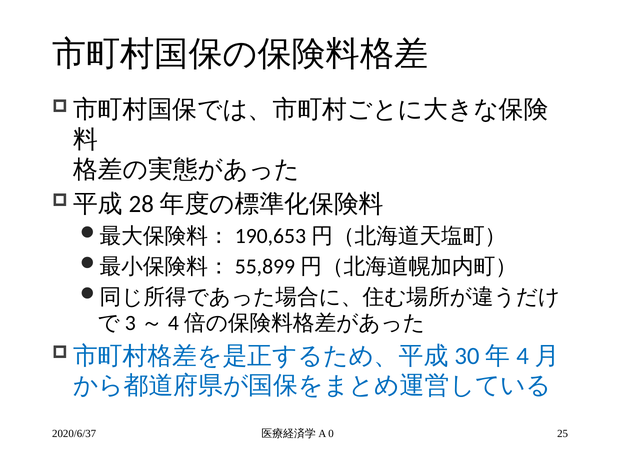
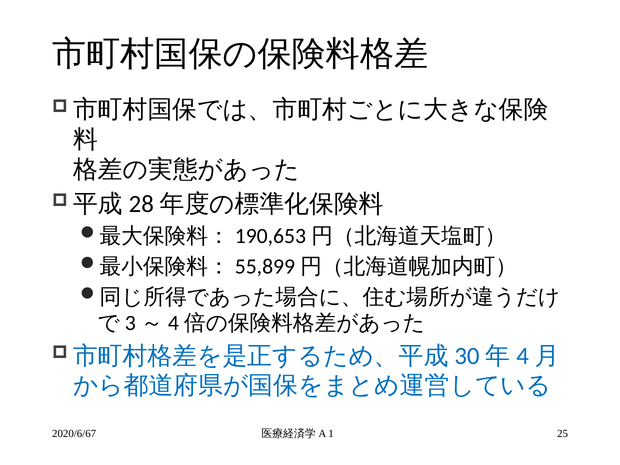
2020/6/37: 2020/6/37 -> 2020/6/67 (74, 434)
0: 0 -> 1 (331, 434)
